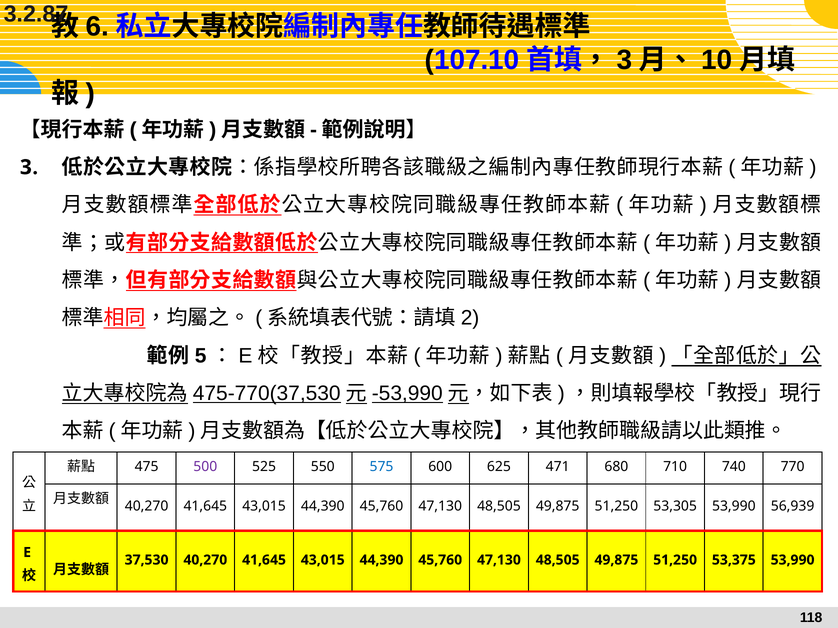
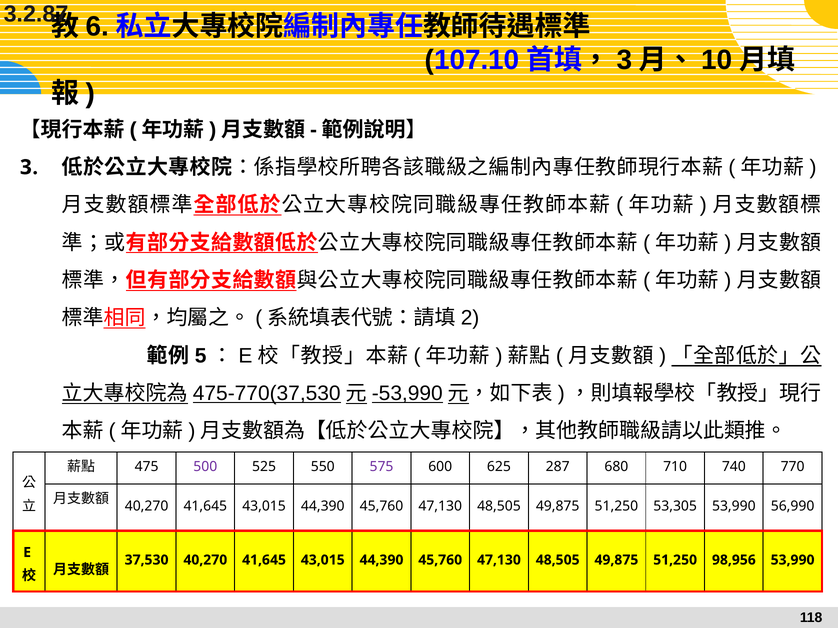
575 colour: blue -> purple (382, 467)
471: 471 -> 287 (558, 467)
56,939: 56,939 -> 56,990 (793, 507)
53,375: 53,375 -> 98,956 (734, 560)
